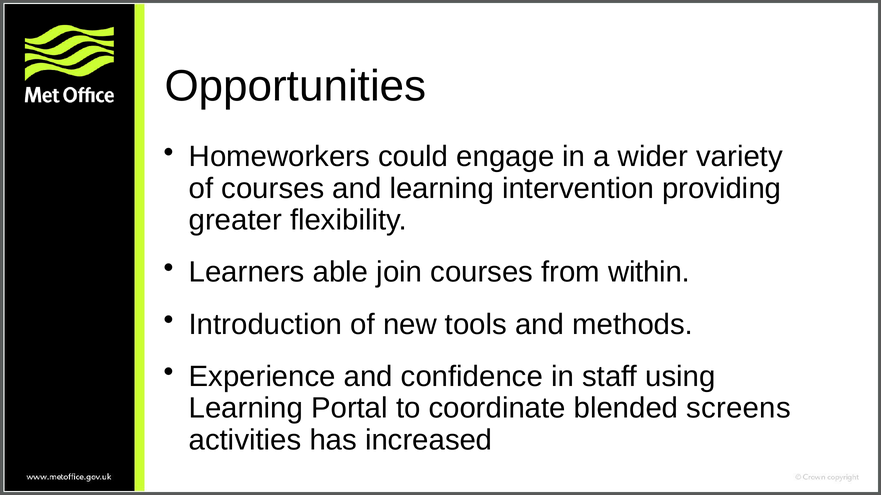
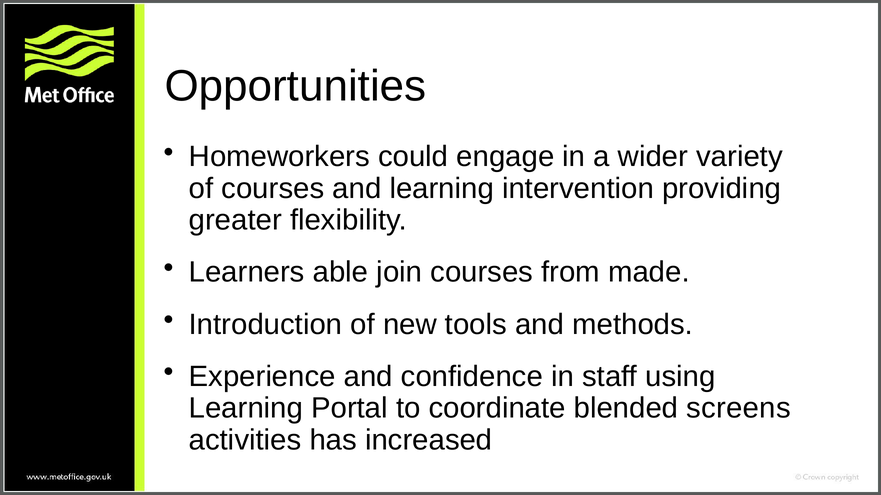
within: within -> made (649, 273)
